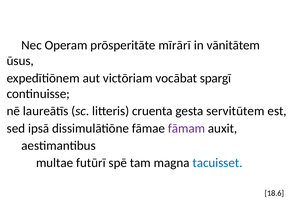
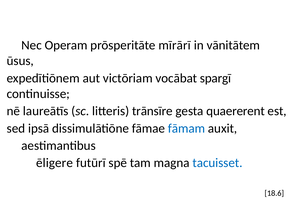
cruenta: cruenta -> trānsīre (152, 111)
servitūtem: servitūtem -> quaererent (236, 111)
fāmam colour: purple -> blue (186, 128)
multae: multae -> ēligere (55, 163)
